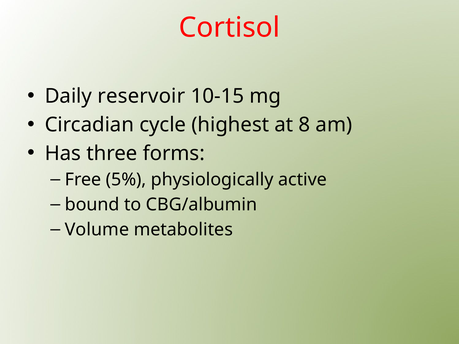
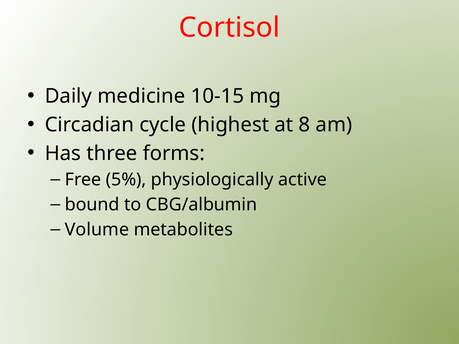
reservoir: reservoir -> medicine (141, 96)
